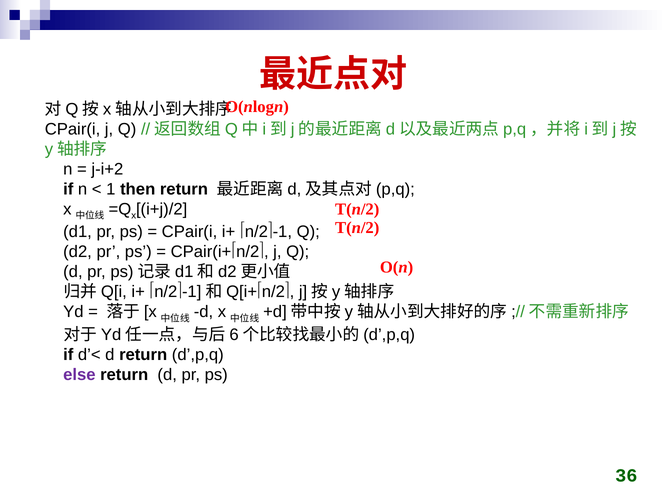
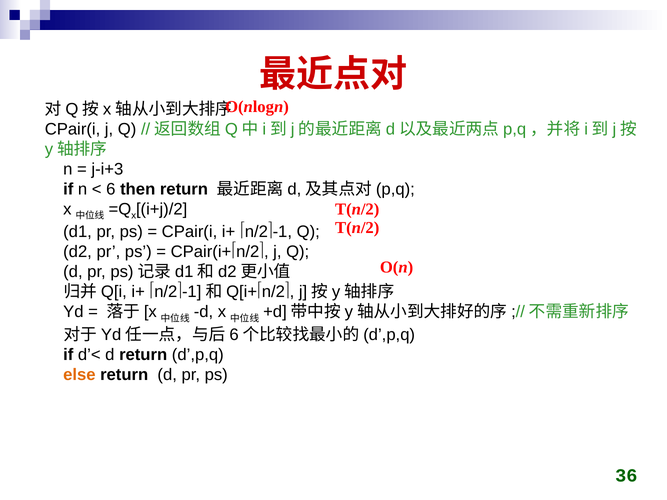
j-i+2: j-i+2 -> j-i+3 (107, 169)
1: 1 -> 6 (111, 189)
else colour: purple -> orange (79, 375)
